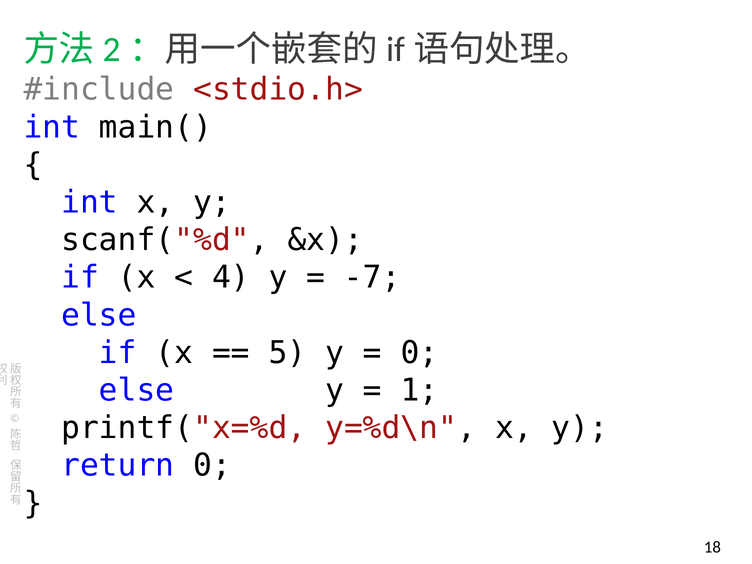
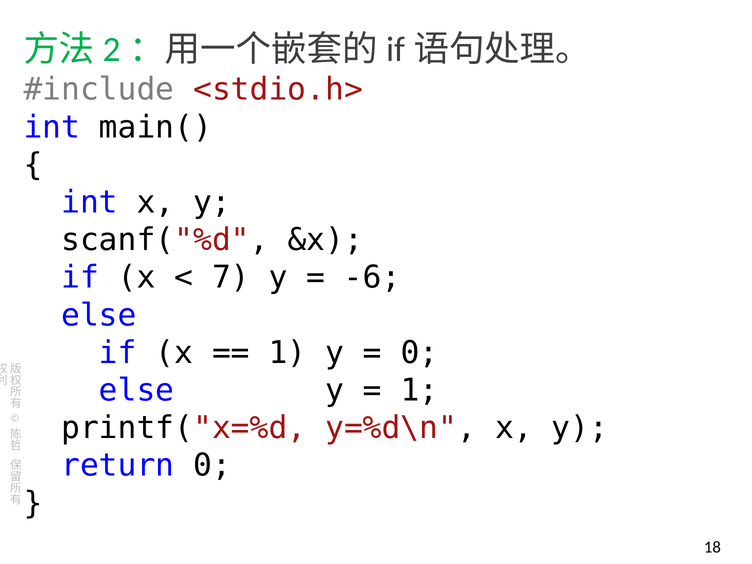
4: 4 -> 7 (231, 278)
-7: -7 -> -6 (372, 278)
5: 5 -> 1 (287, 353)
